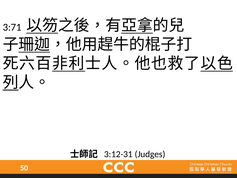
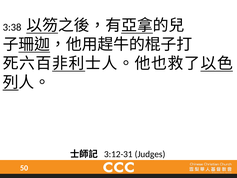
3:71: 3:71 -> 3:38 (12, 27)
